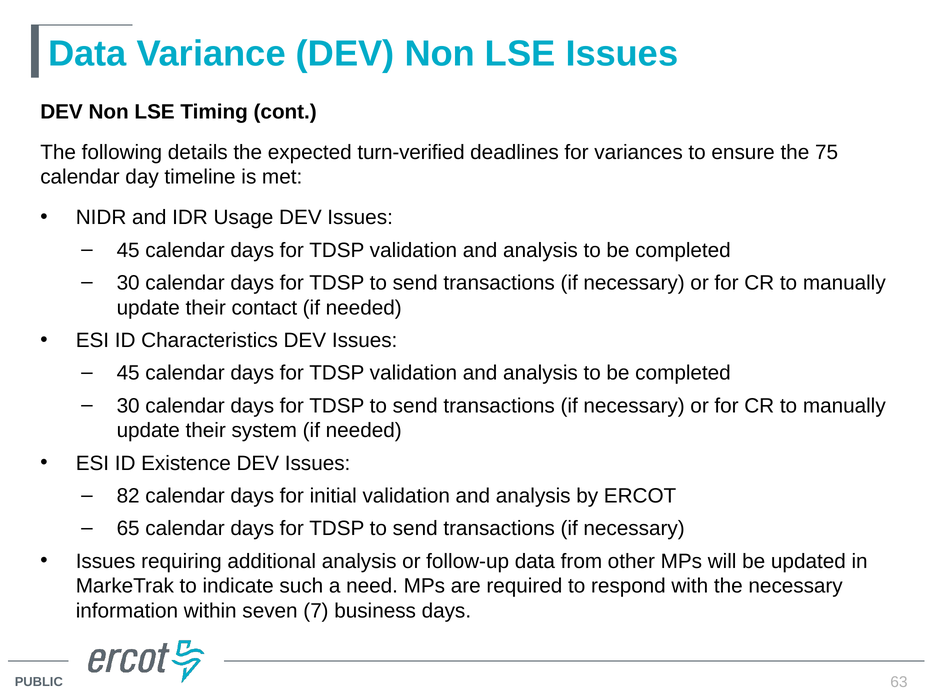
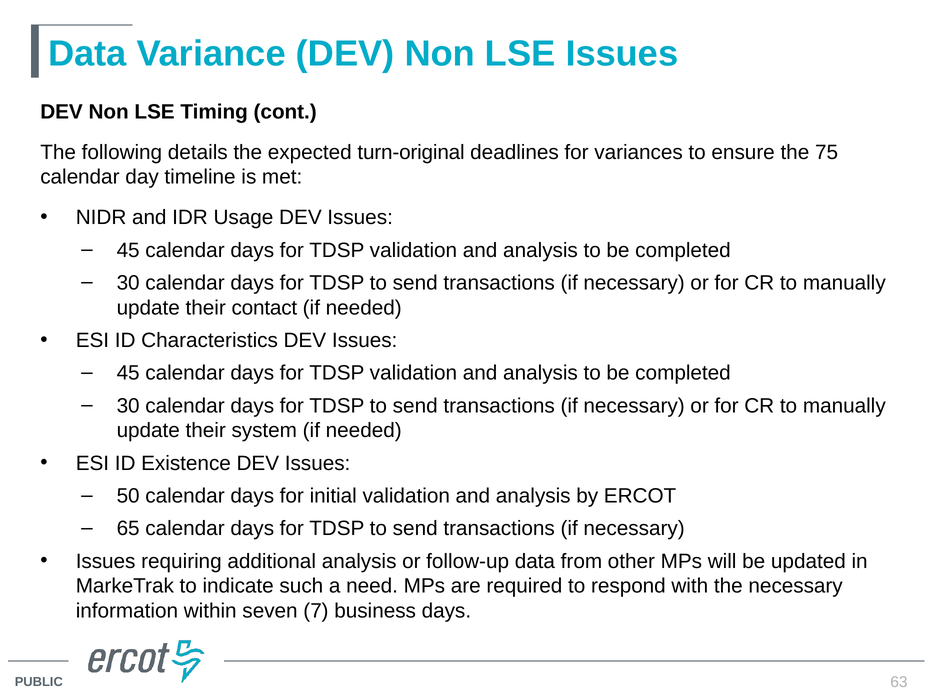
turn-verified: turn-verified -> turn-original (411, 152)
82: 82 -> 50 (128, 496)
